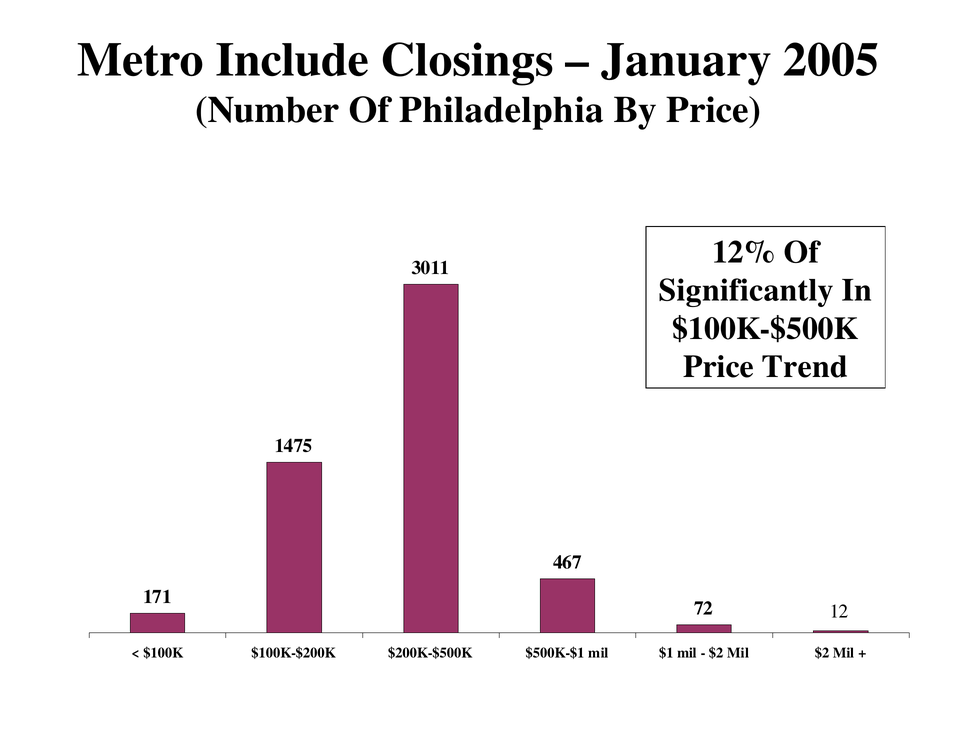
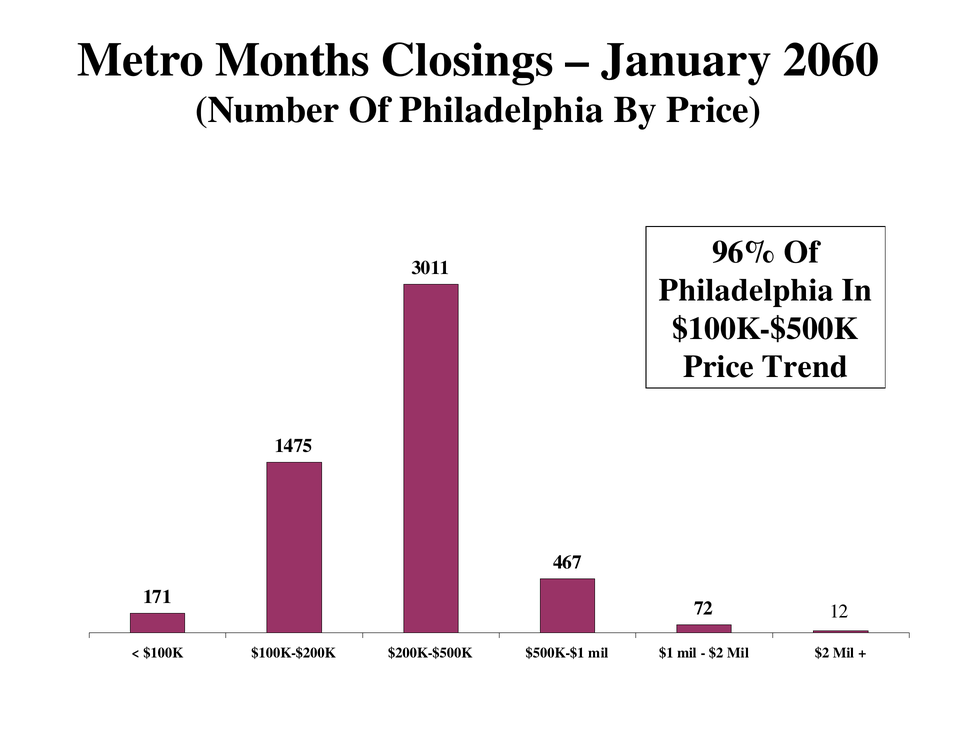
Include: Include -> Months (292, 60)
2005: 2005 -> 2060 (831, 60)
12%: 12% -> 96% (744, 252)
Significantly: Significantly -> Philadelphia (746, 290)
